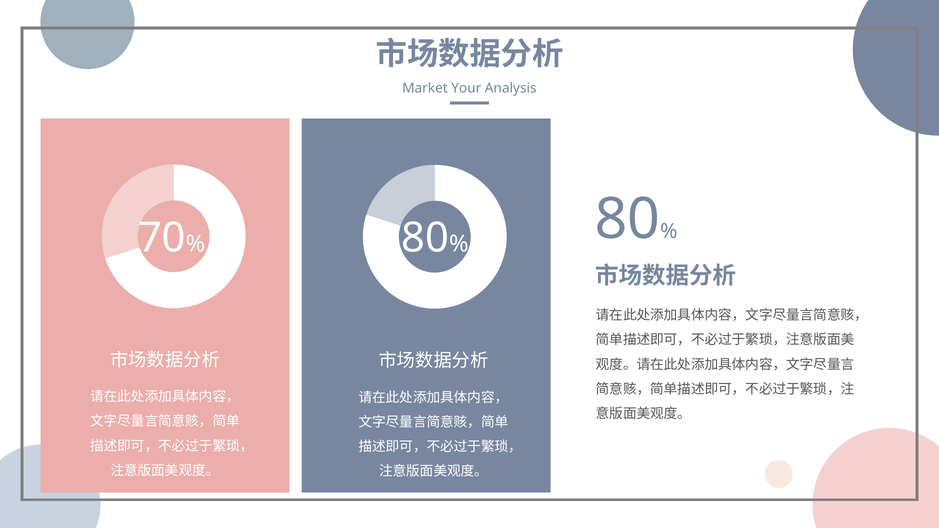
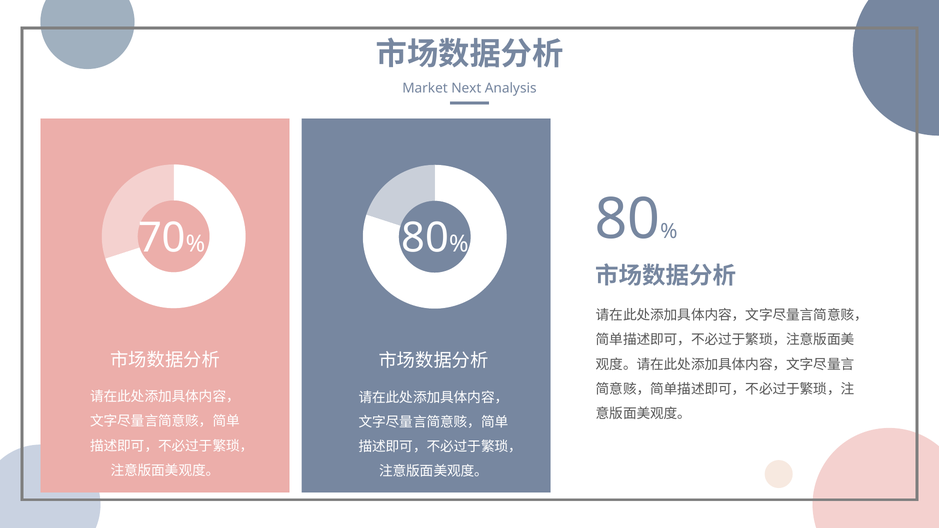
Your: Your -> Next (466, 88)
